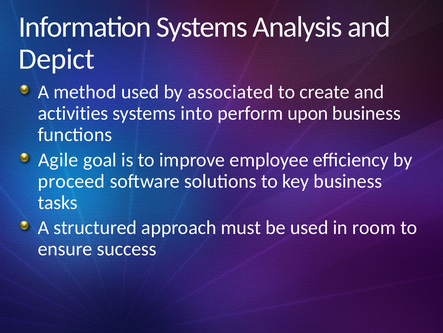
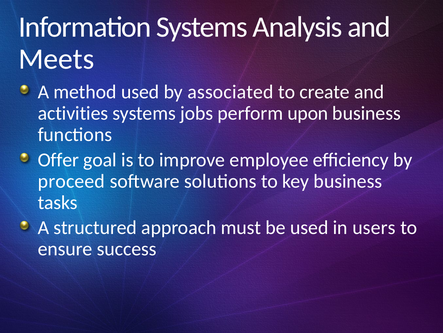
Depict: Depict -> Meets (56, 59)
into: into -> jobs (197, 113)
Agile: Agile -> Offer (58, 160)
room: room -> users (374, 227)
